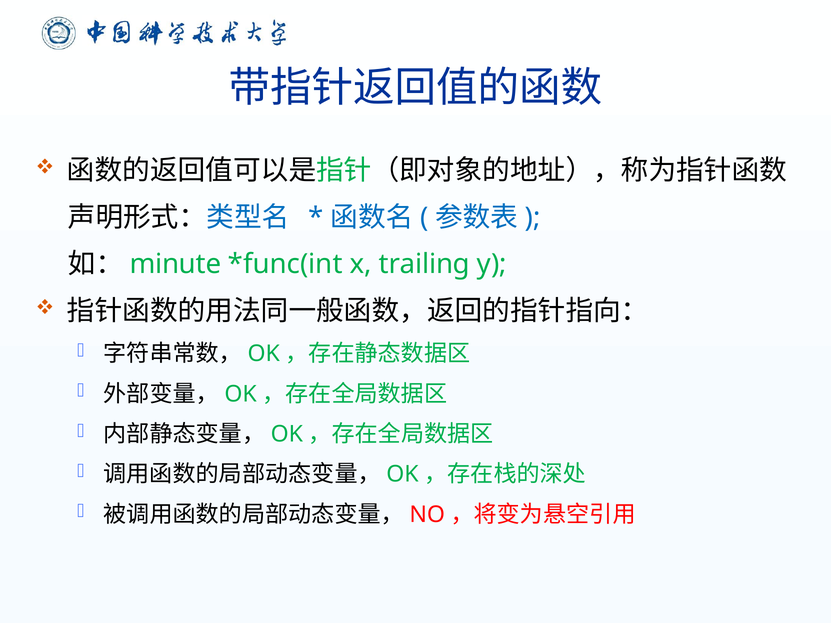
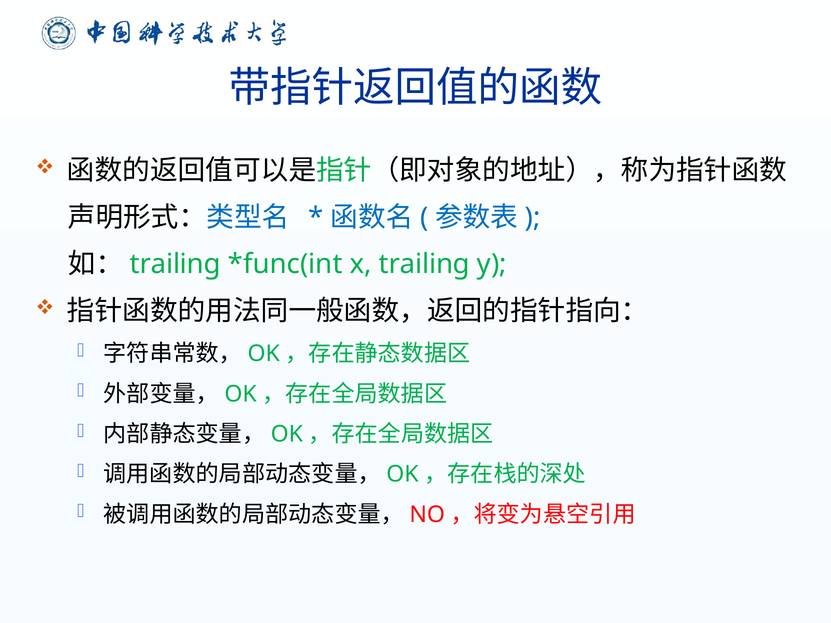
minute: minute -> trailing (175, 264)
